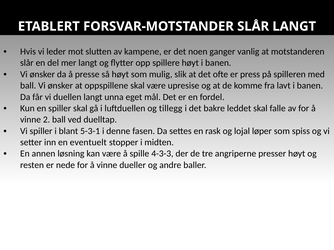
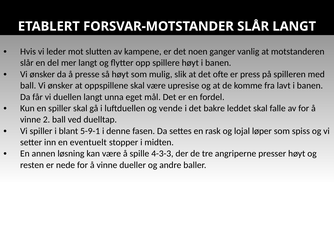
tillegg: tillegg -> vende (171, 109)
5-3-1: 5-3-1 -> 5-9-1 (90, 131)
